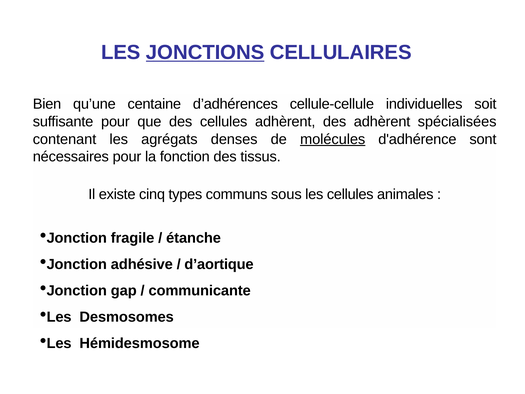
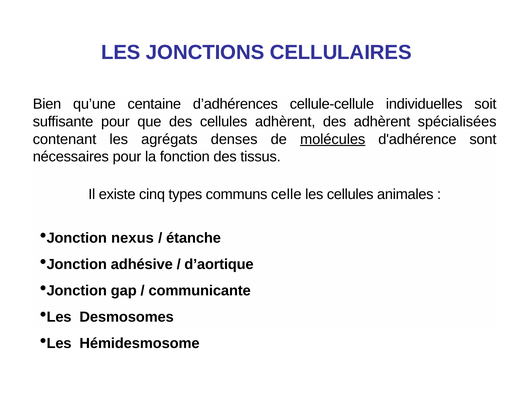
JONCTIONS underline: present -> none (205, 52)
sous: sous -> celle (286, 194)
fragile: fragile -> nexus (132, 238)
